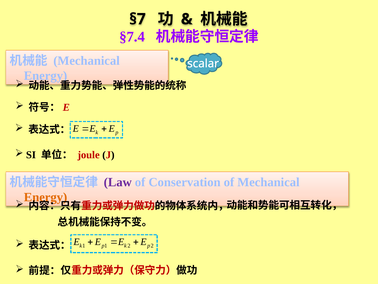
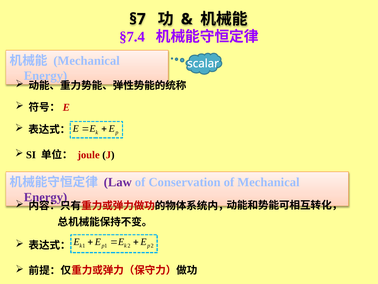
Energy colour: orange -> purple (46, 197)
